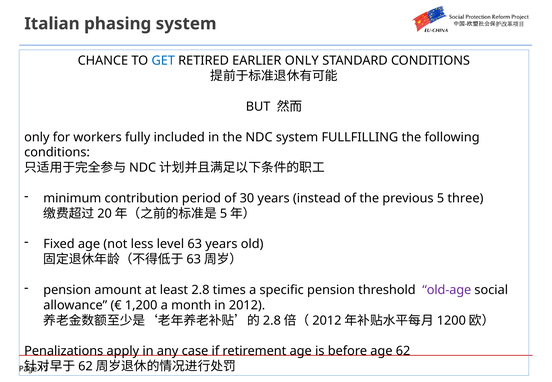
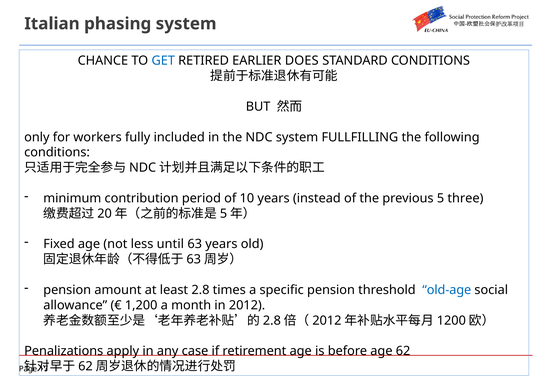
EARLIER ONLY: ONLY -> DOES (302, 61)
30: 30 -> 10 (247, 198)
level: level -> until (170, 244)
old-age colour: purple -> blue (447, 290)
